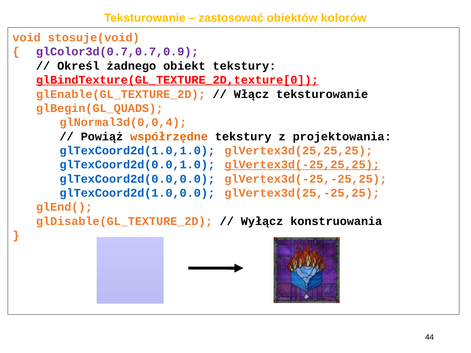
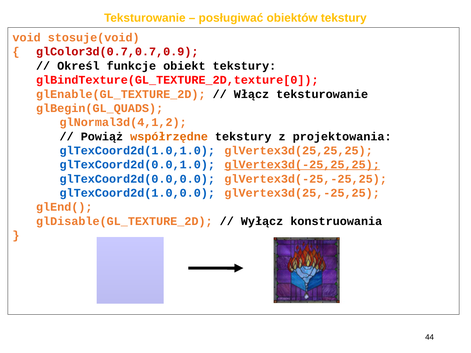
zastosować: zastosować -> posługiwać (231, 18)
obiektów kolorów: kolorów -> tekstury (344, 18)
glColor3d(0.7,0.7,0.9 colour: purple -> red (117, 52)
żadnego: żadnego -> funkcje (131, 66)
glBindTexture(GL_TEXTURE_2D,texture[0 underline: present -> none (177, 80)
glNormal3d(0,0,4: glNormal3d(0,0,4 -> glNormal3d(4,1,2 (123, 122)
